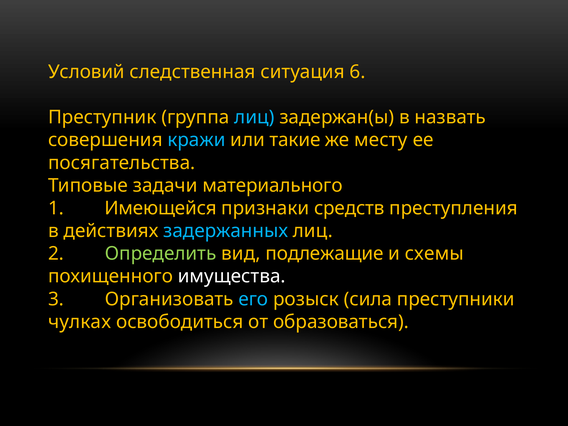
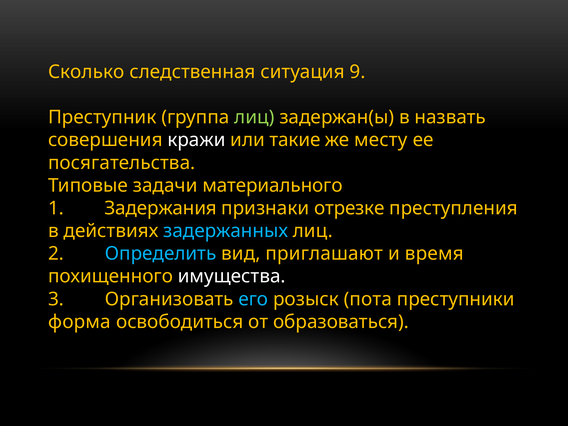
Условий: Условий -> Сколько (86, 72)
6: 6 -> 9 (358, 72)
лиц colour: light blue -> light green (254, 117)
кражи colour: light blue -> white (197, 140)
Имеющейся: Имеющейся -> Задержания (161, 208)
средств: средств -> отрезке (349, 208)
Определить colour: light green -> light blue (161, 254)
подлежащие: подлежащие -> приглашают (324, 254)
схемы: схемы -> время (434, 254)
сила: сила -> пота (368, 299)
чулках: чулках -> форма (80, 322)
